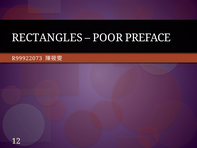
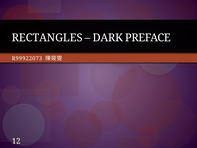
POOR: POOR -> DARK (108, 38)
